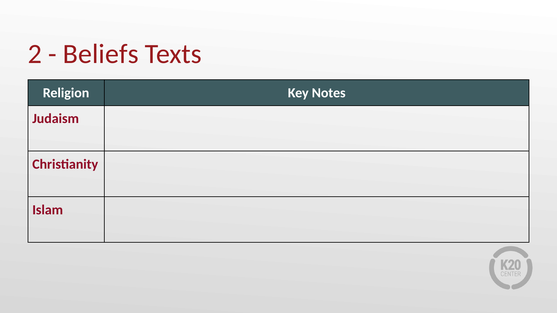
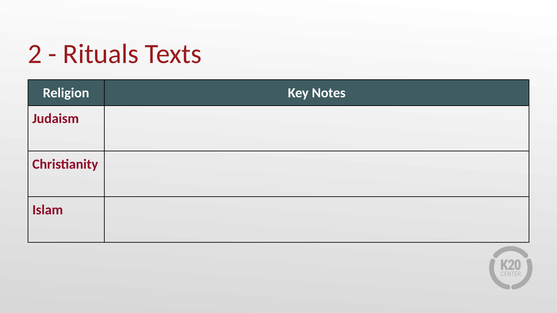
Beliefs: Beliefs -> Rituals (101, 54)
